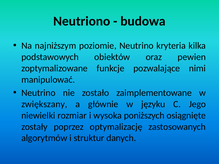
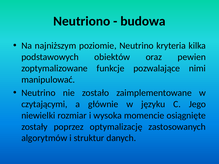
zwiększany: zwiększany -> czytającymi (44, 104)
poniższych: poniższych -> momencie (144, 116)
